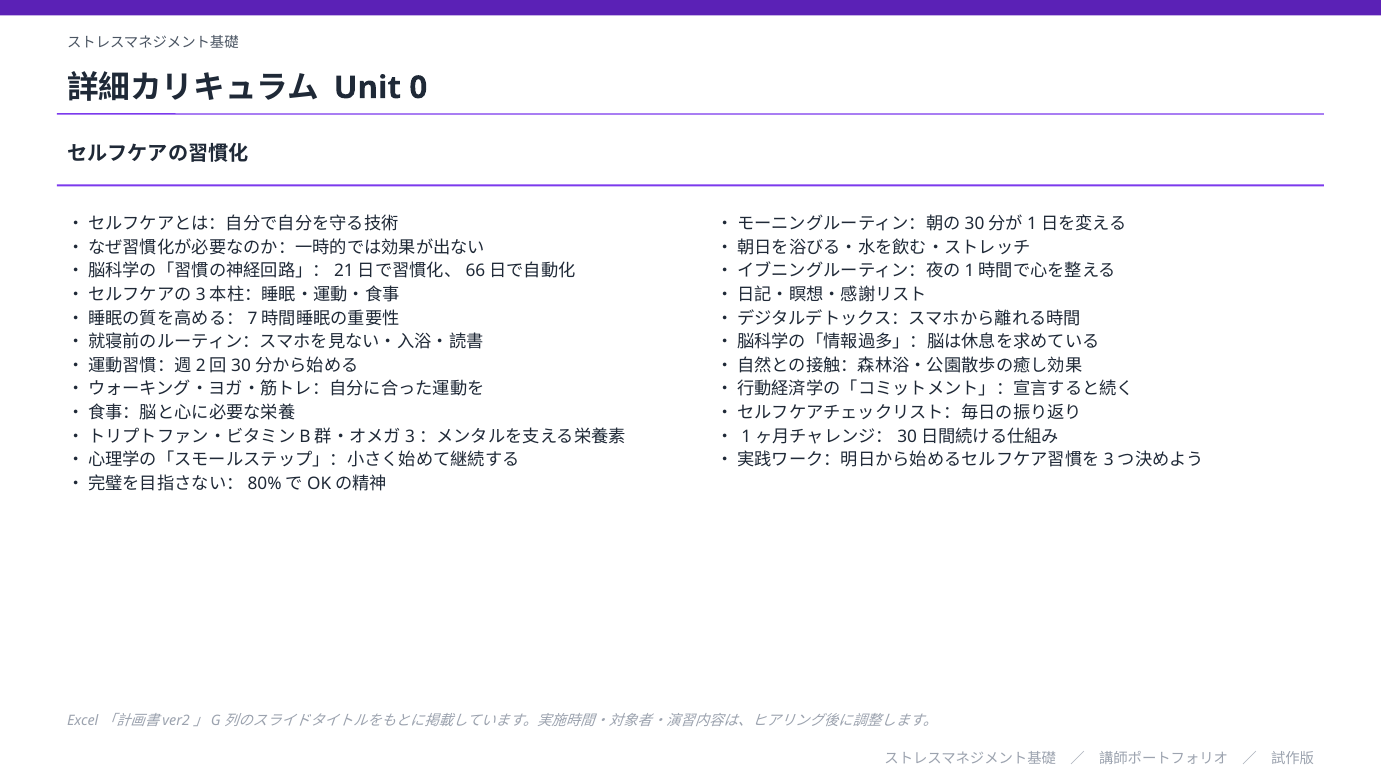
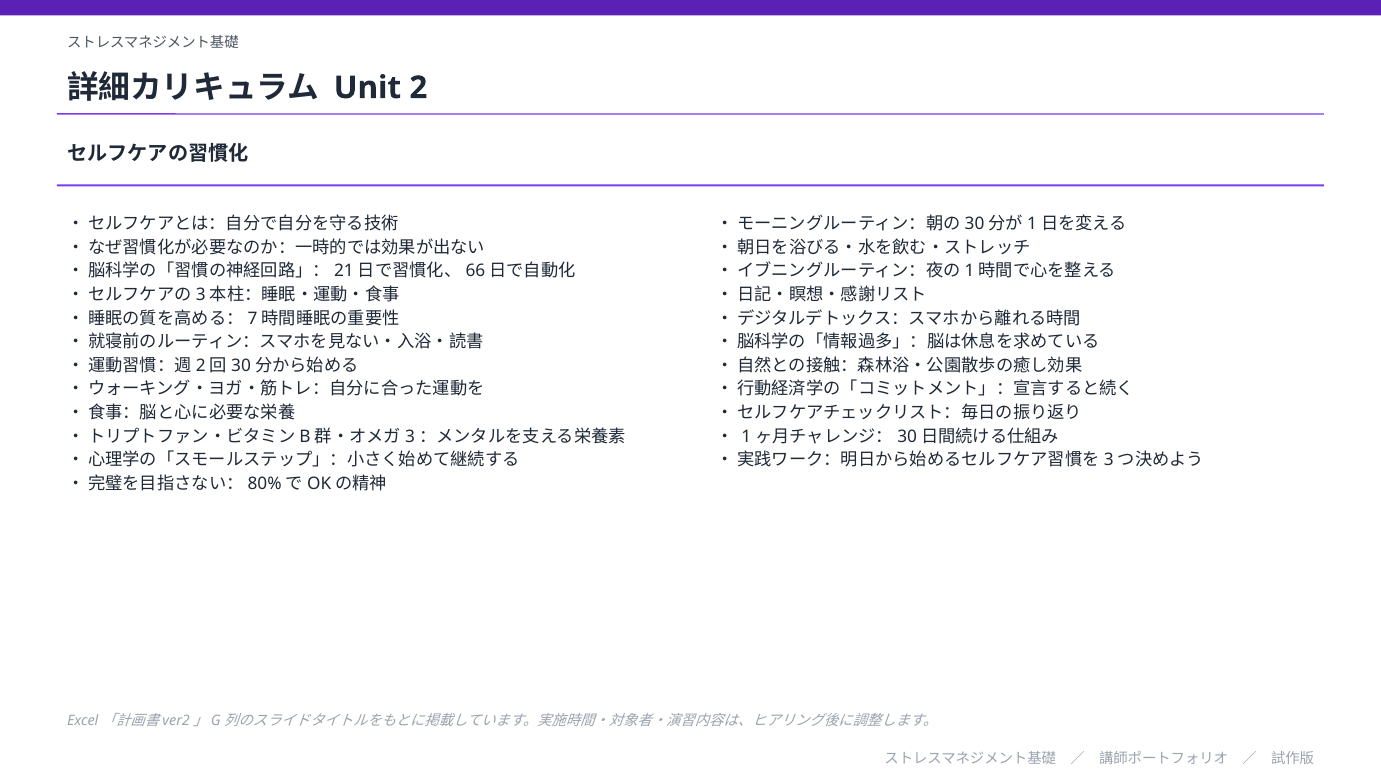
0: 0 -> 2 (418, 88)
